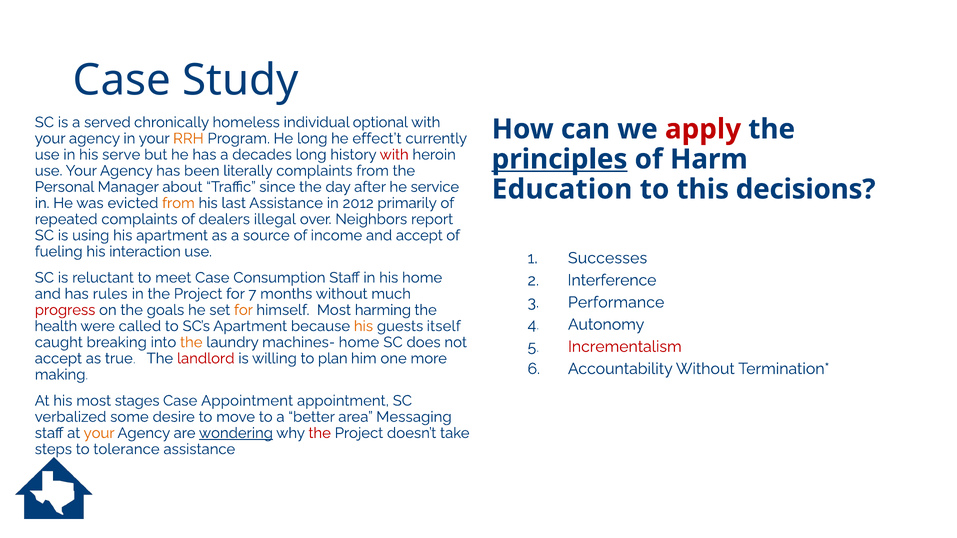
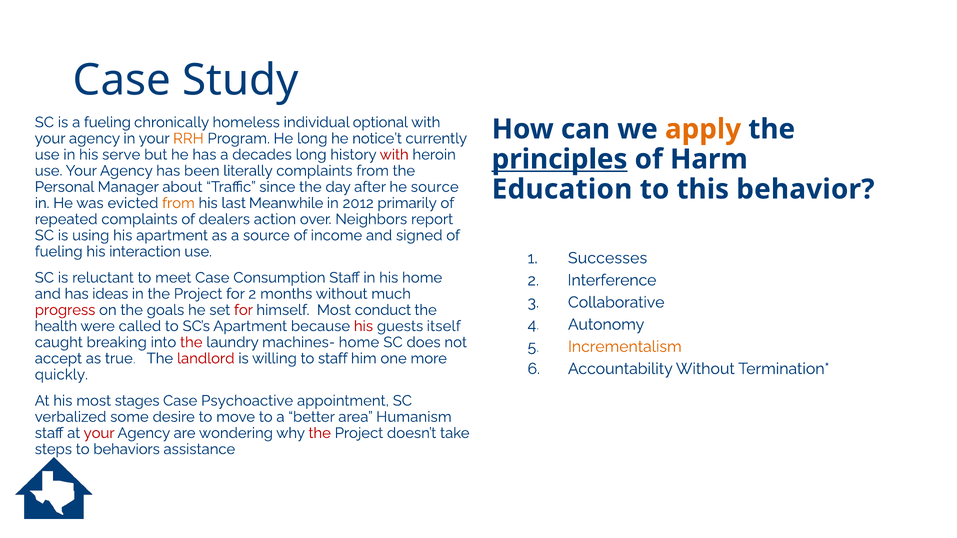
a served: served -> fueling (107, 122)
apply colour: red -> orange (703, 129)
effect’t: effect’t -> notice’t (377, 139)
he service: service -> source (435, 187)
decisions: decisions -> behavior (805, 189)
last Assistance: Assistance -> Meanwhile (286, 203)
illegal: illegal -> action (275, 219)
and accept: accept -> signed (419, 236)
rules: rules -> ideas (110, 294)
for 7: 7 -> 2 (252, 294)
Performance: Performance -> Collaborative (616, 302)
for colour: orange -> red (243, 310)
harming: harming -> conduct (383, 310)
his colour: orange -> red (363, 326)
the colour: orange -> red (191, 342)
Incrementalism colour: red -> orange (625, 347)
to plan: plan -> staff (333, 359)
making: making -> quickly (61, 375)
Case Appointment: Appointment -> Psychoactive (247, 401)
Messaging: Messaging -> Humanism (414, 417)
your colour: orange -> red (99, 433)
wondering underline: present -> none (236, 433)
tolerance: tolerance -> behaviors (127, 449)
